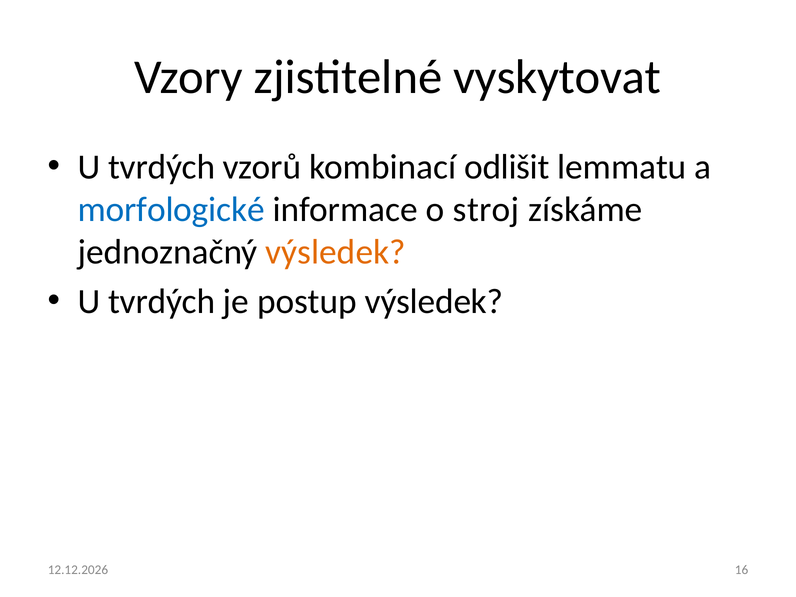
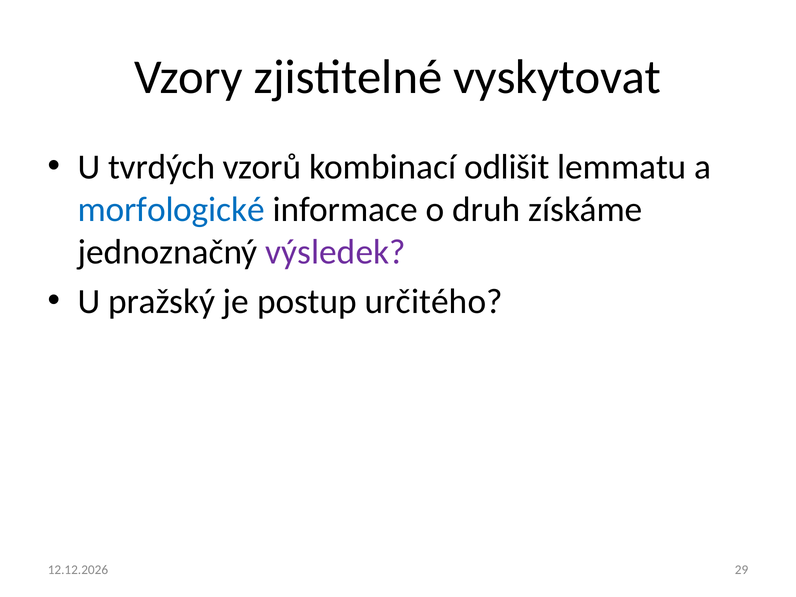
stroj: stroj -> druh (486, 209)
výsledek colour: orange -> purple (336, 252)
tvrdých: tvrdých -> pražský (162, 301)
postup výsledek: výsledek -> určitého (434, 301)
16: 16 -> 29 (742, 570)
